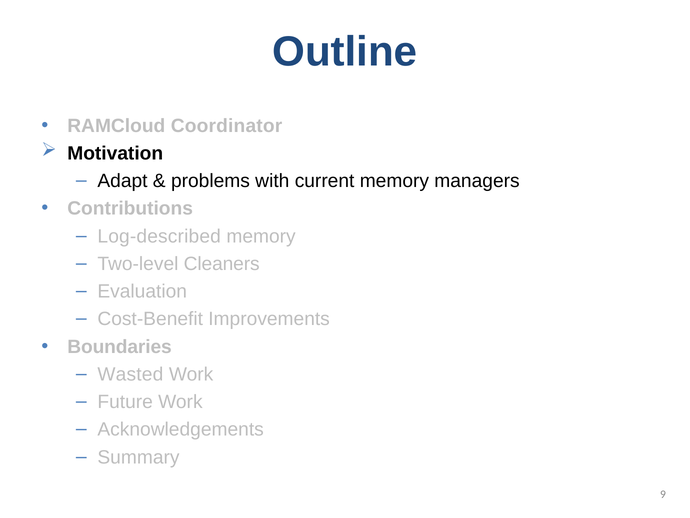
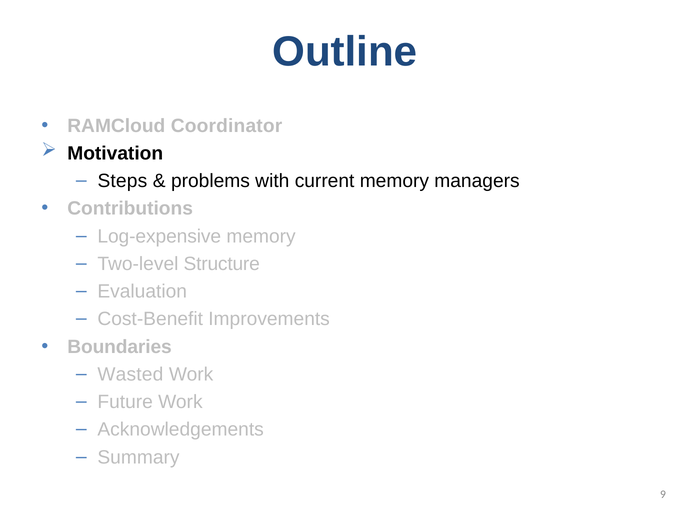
Adapt: Adapt -> Steps (122, 181)
Log-described: Log-described -> Log-expensive (159, 236)
Cleaners: Cleaners -> Structure (222, 264)
